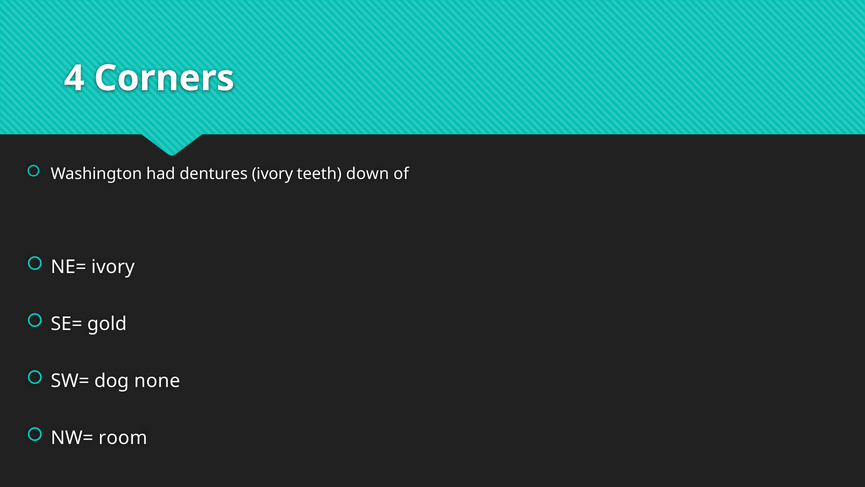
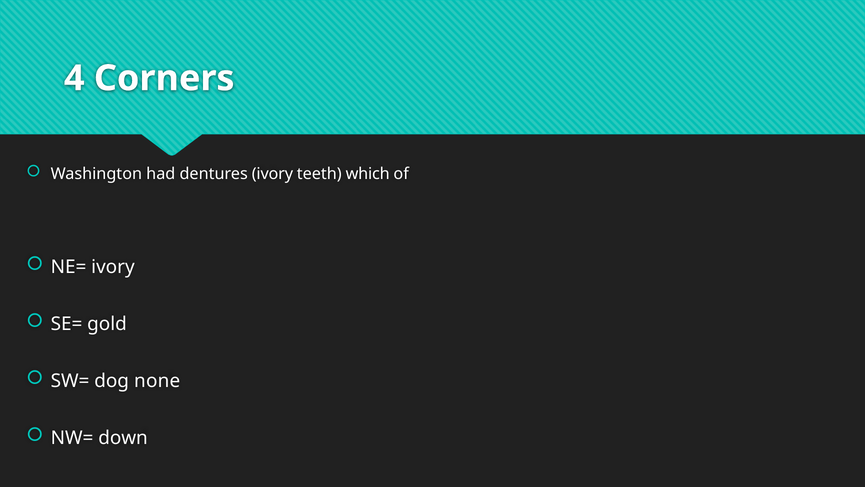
down: down -> which (368, 174)
room: room -> down (123, 438)
